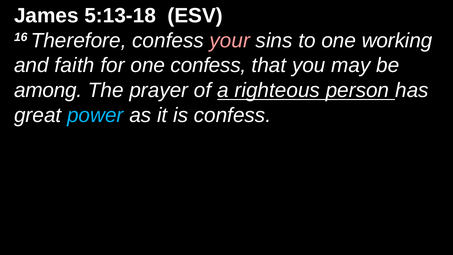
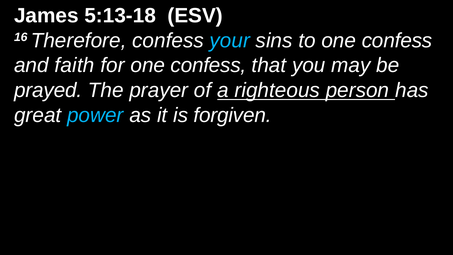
your colour: pink -> light blue (230, 40)
to one working: working -> confess (397, 40)
among: among -> prayed (48, 90)
is confess: confess -> forgiven (233, 115)
